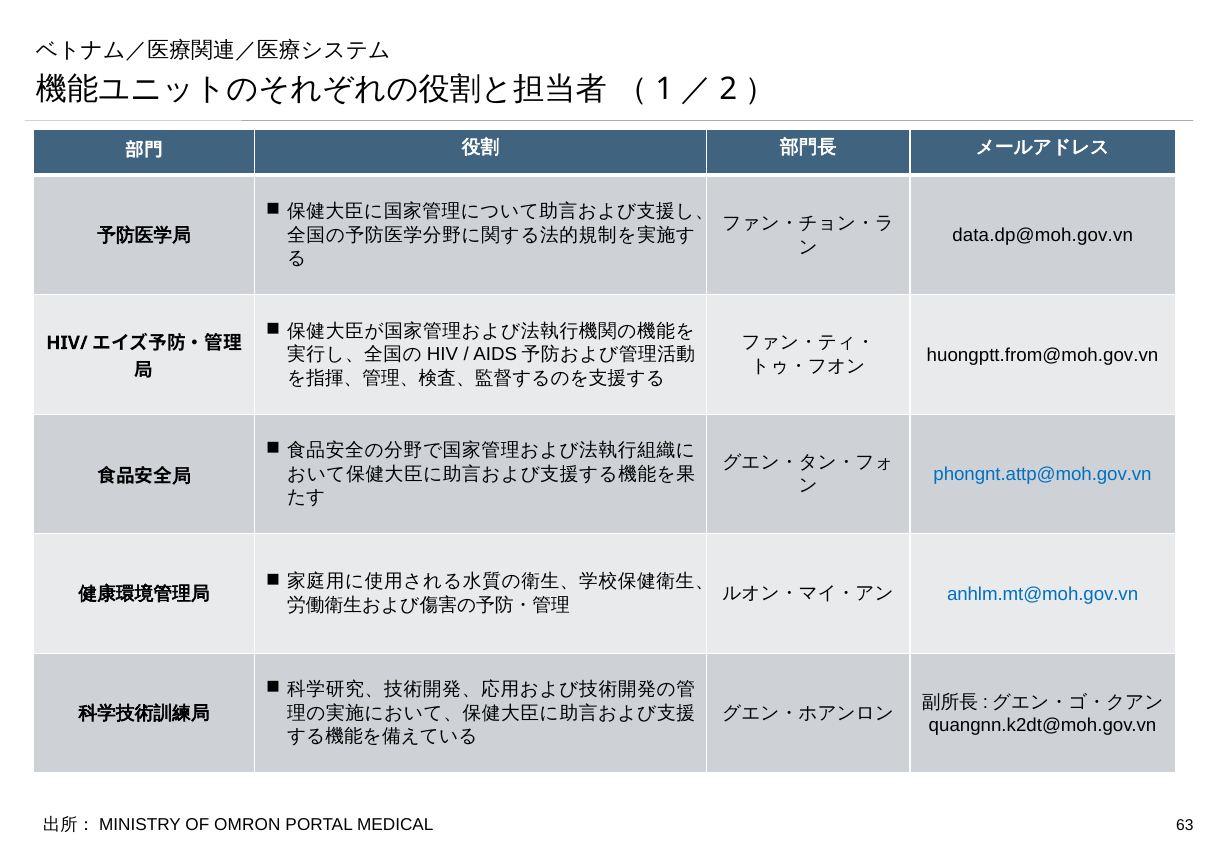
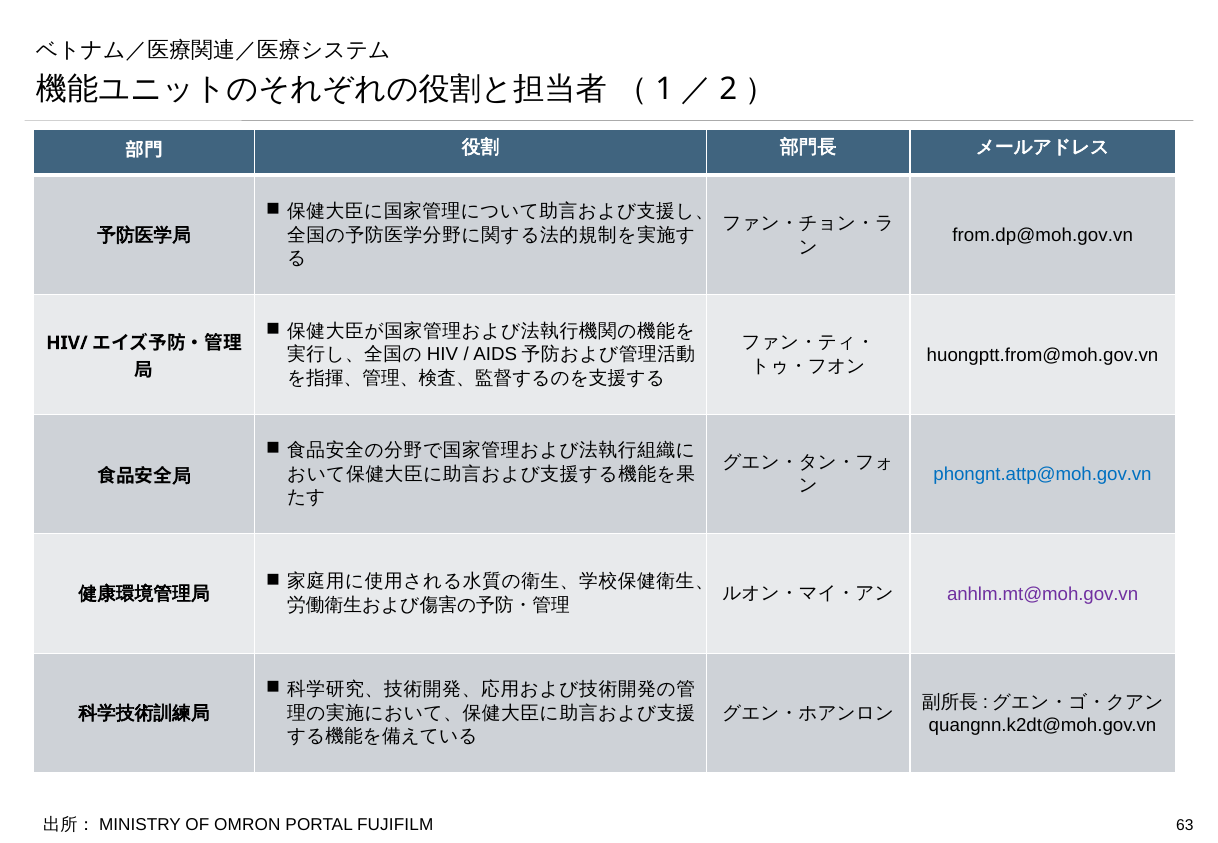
data.dp@moh.gov.vn: data.dp@moh.gov.vn -> from.dp@moh.gov.vn (1043, 236)
anhlm.mt@moh.gov.vn colour: blue -> purple (1043, 594)
MEDICAL: MEDICAL -> FUJIFILM (395, 825)
